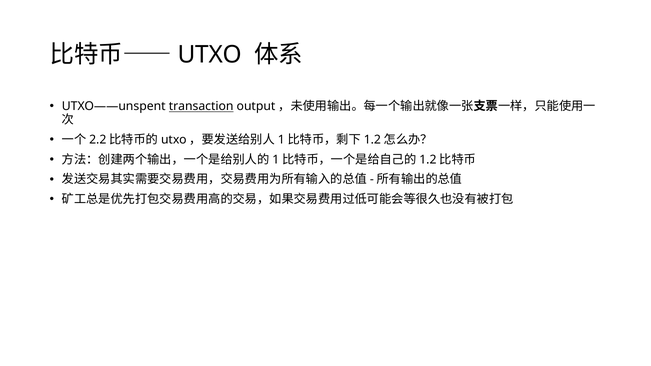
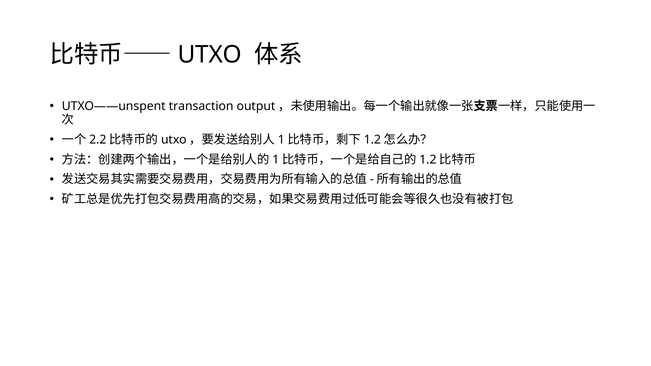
transaction underline: present -> none (201, 106)
